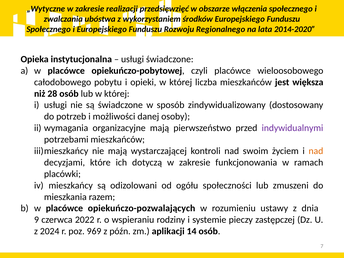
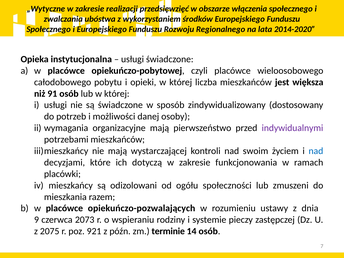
28: 28 -> 91 (52, 94)
nad colour: orange -> blue (316, 151)
2022: 2022 -> 2073 (85, 220)
2024: 2024 -> 2075 (50, 231)
969: 969 -> 921 (94, 231)
aplikacji: aplikacji -> terminie (168, 231)
